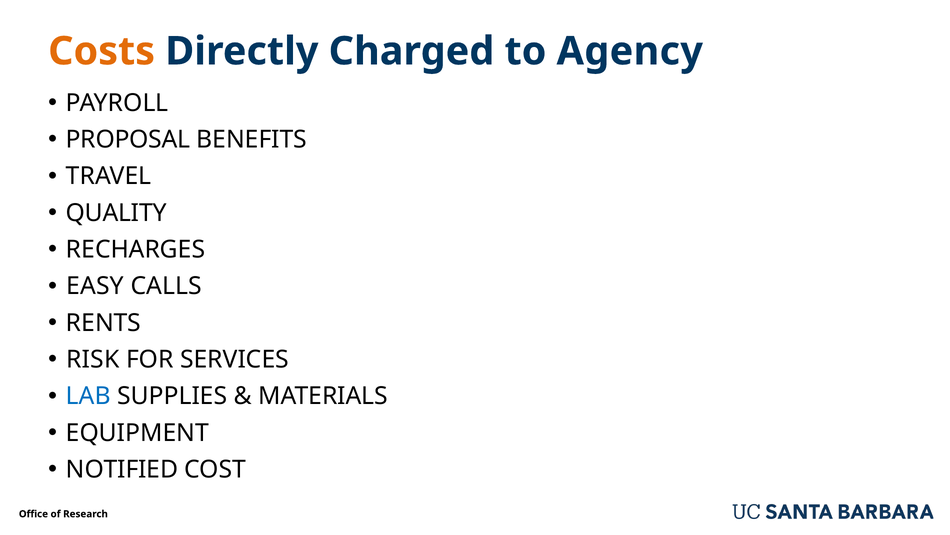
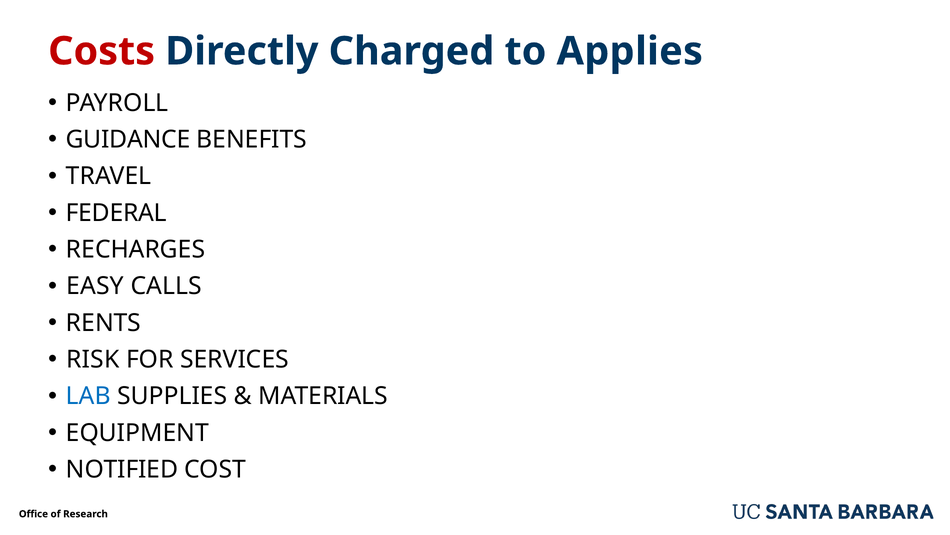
Costs colour: orange -> red (102, 51)
Agency: Agency -> Applies (630, 51)
PROPOSAL: PROPOSAL -> GUIDANCE (128, 139)
QUALITY: QUALITY -> FEDERAL (116, 213)
